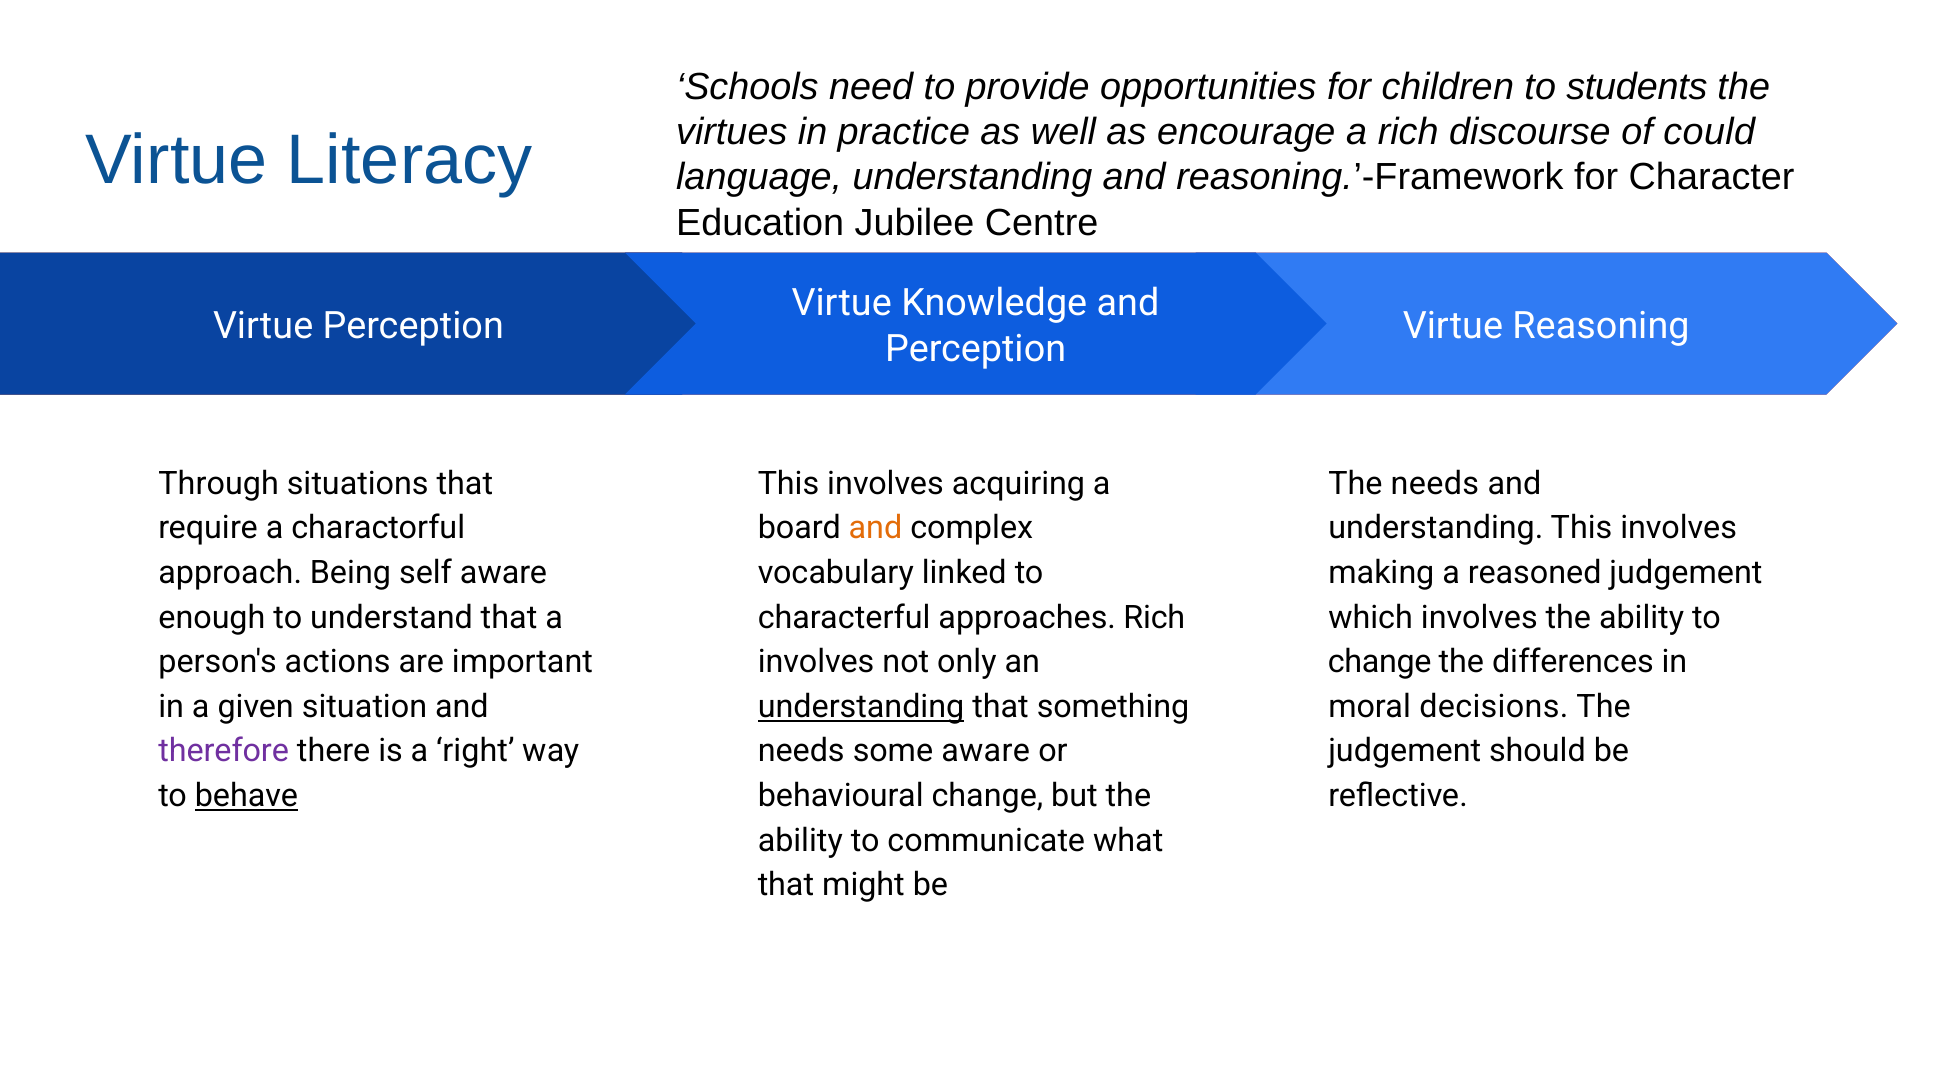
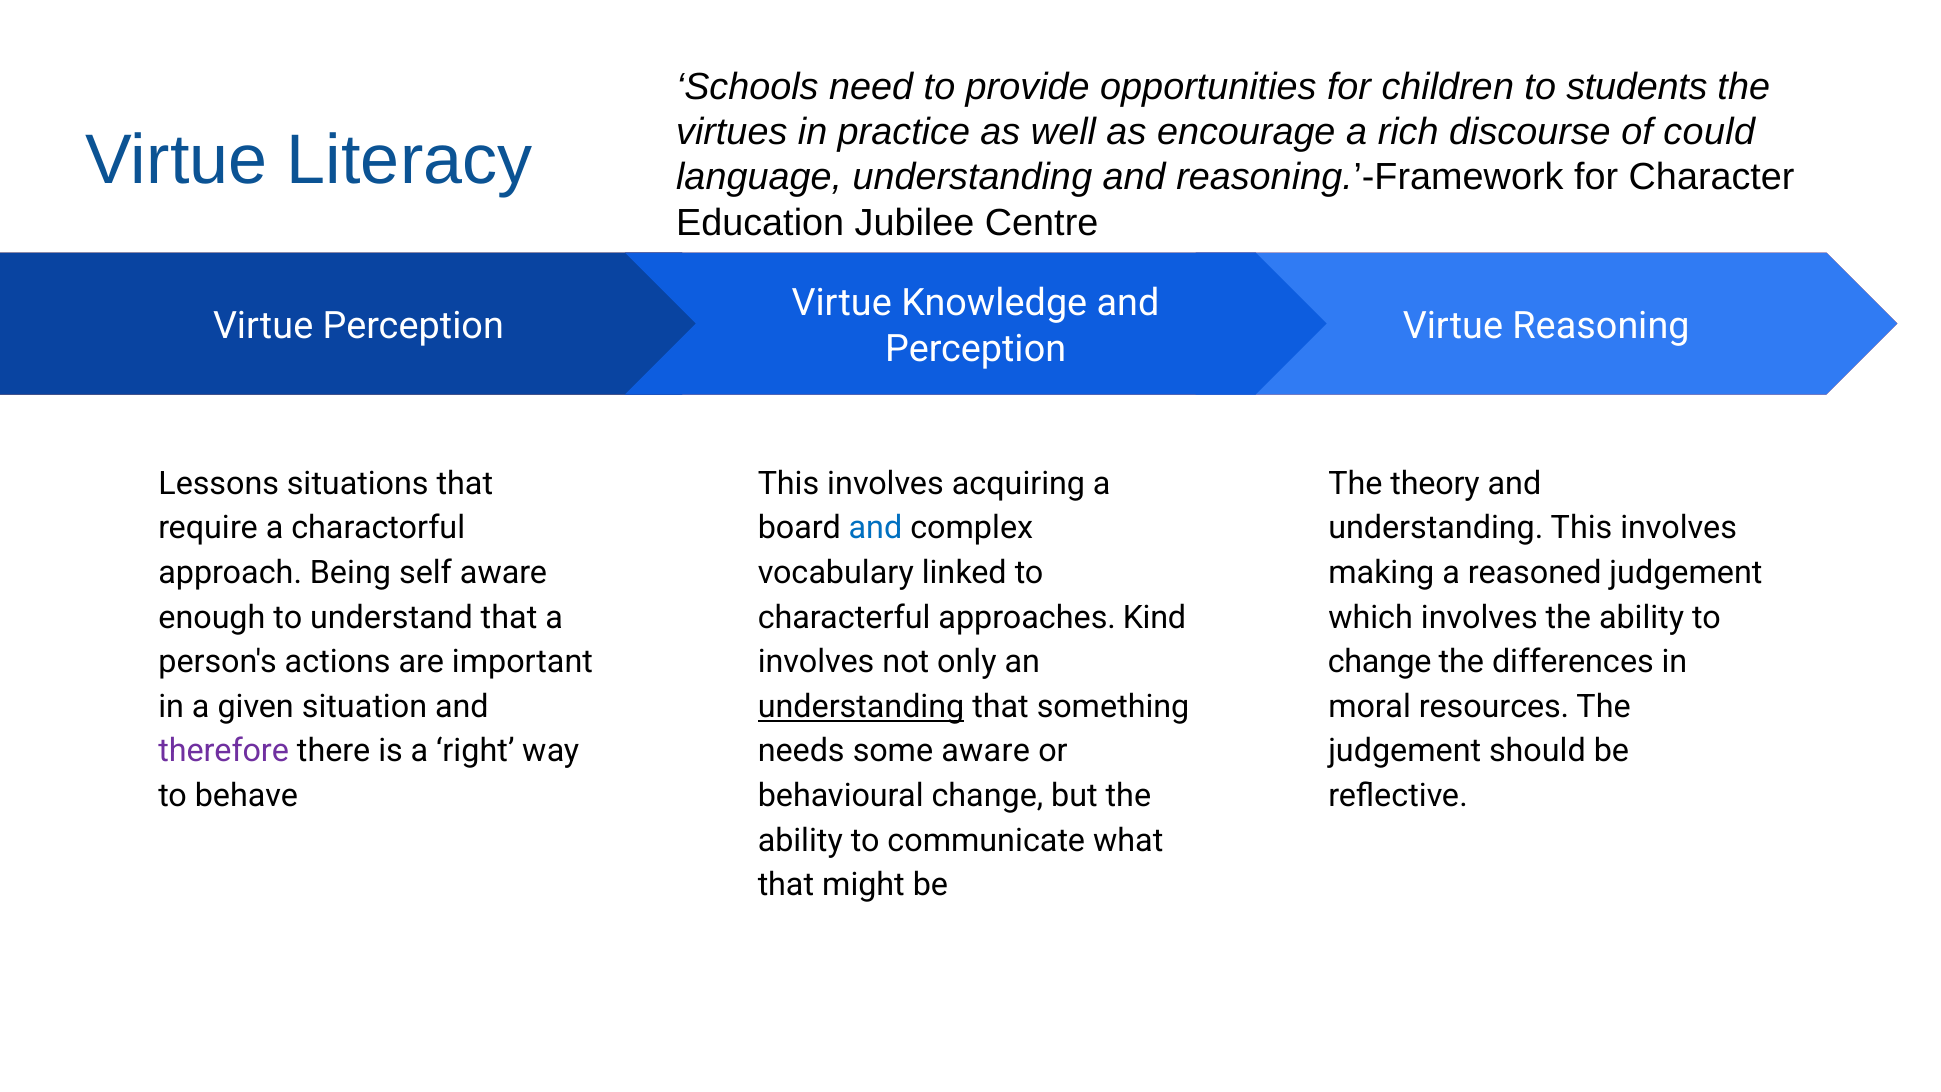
Through: Through -> Lessons (219, 483)
The needs: needs -> theory (1435, 483)
and colour: orange -> blue (875, 528)
approaches Rich: Rich -> Kind (1154, 617)
decisions: decisions -> resources (1494, 707)
behave underline: present -> none (246, 796)
